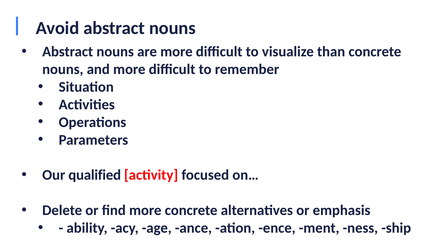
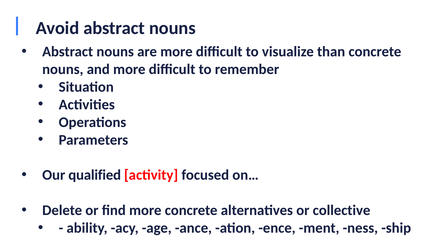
emphasis: emphasis -> collective (342, 210)
